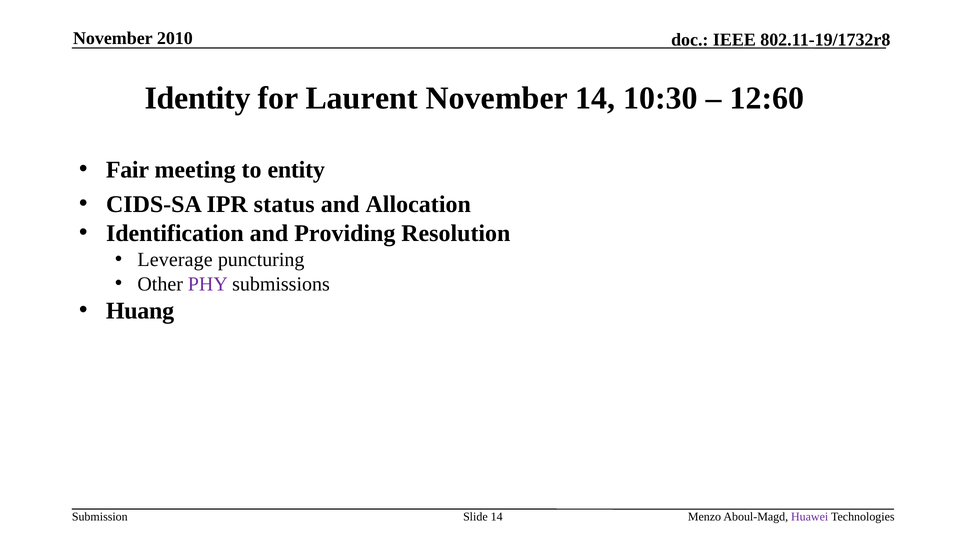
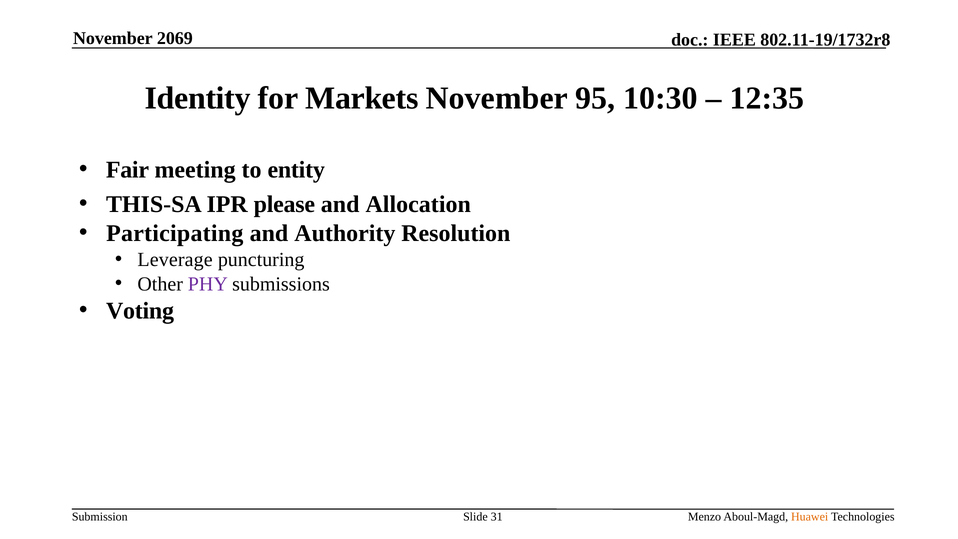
2010: 2010 -> 2069 (175, 38)
Laurent: Laurent -> Markets (362, 98)
November 14: 14 -> 95 (595, 98)
12:60: 12:60 -> 12:35 (767, 98)
CIDS-SA: CIDS-SA -> THIS-SA (154, 204)
status: status -> please (284, 204)
Identification: Identification -> Participating (175, 233)
Providing: Providing -> Authority (345, 233)
Huang: Huang -> Voting (140, 311)
Slide 14: 14 -> 31 (497, 517)
Huawei colour: purple -> orange (810, 517)
